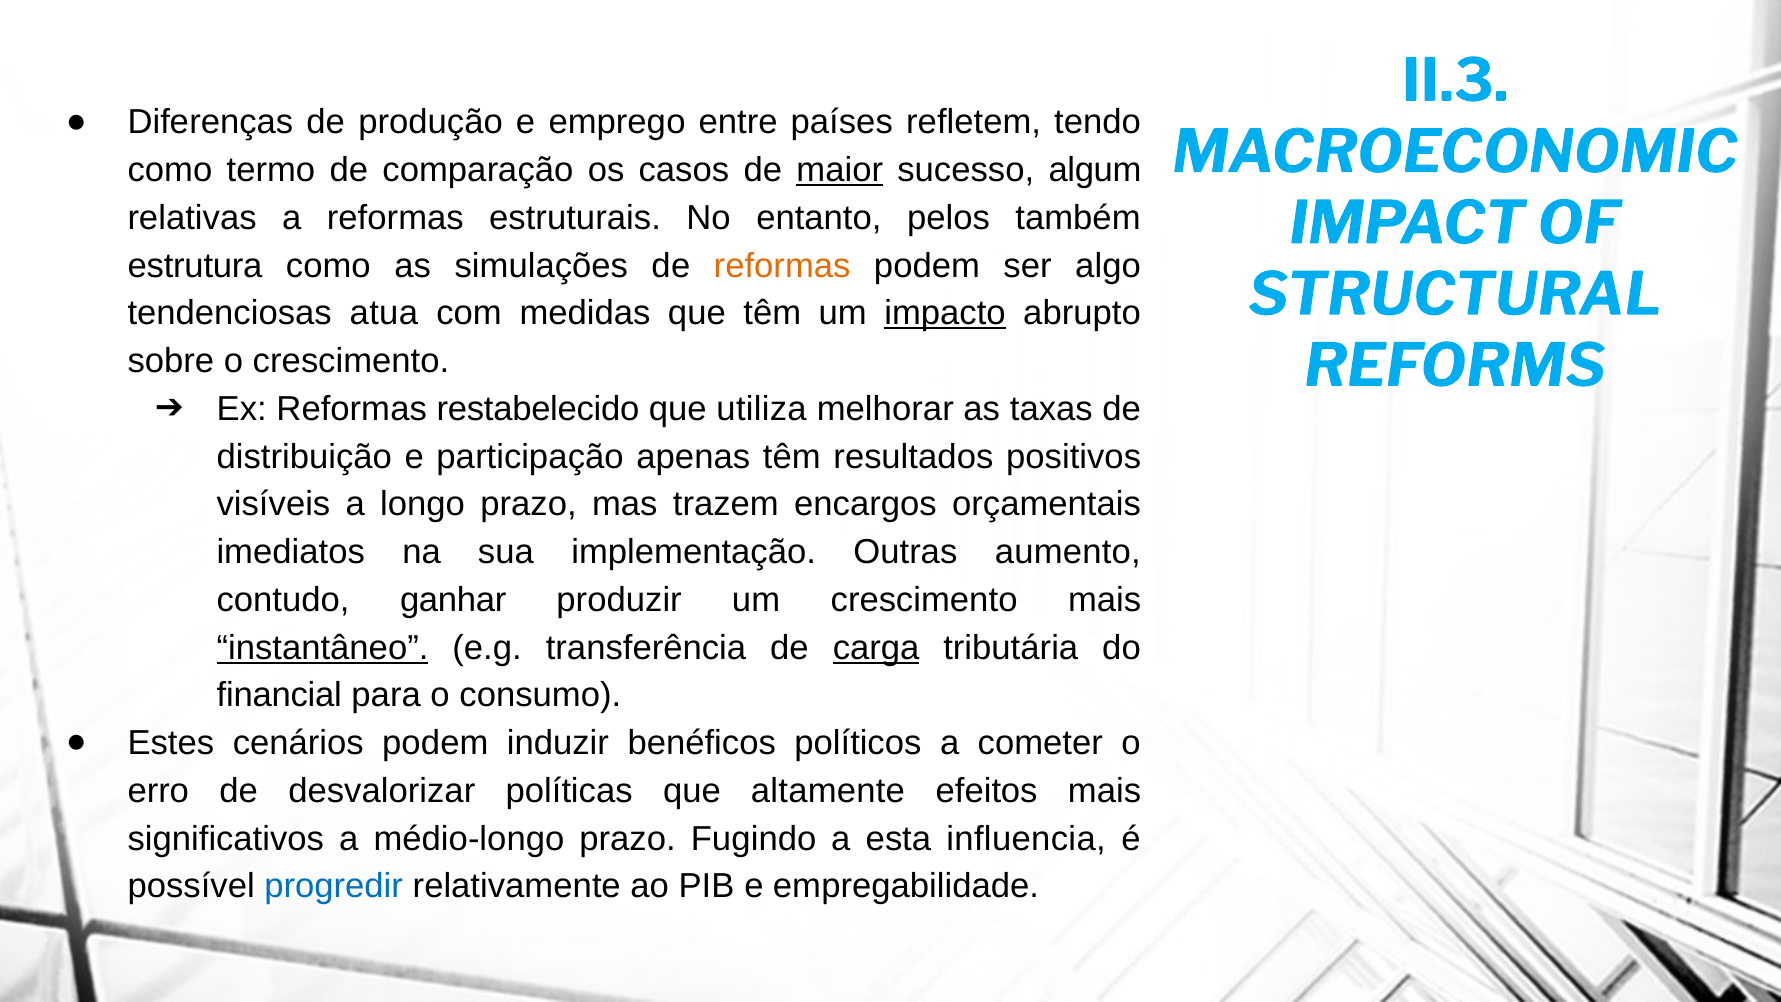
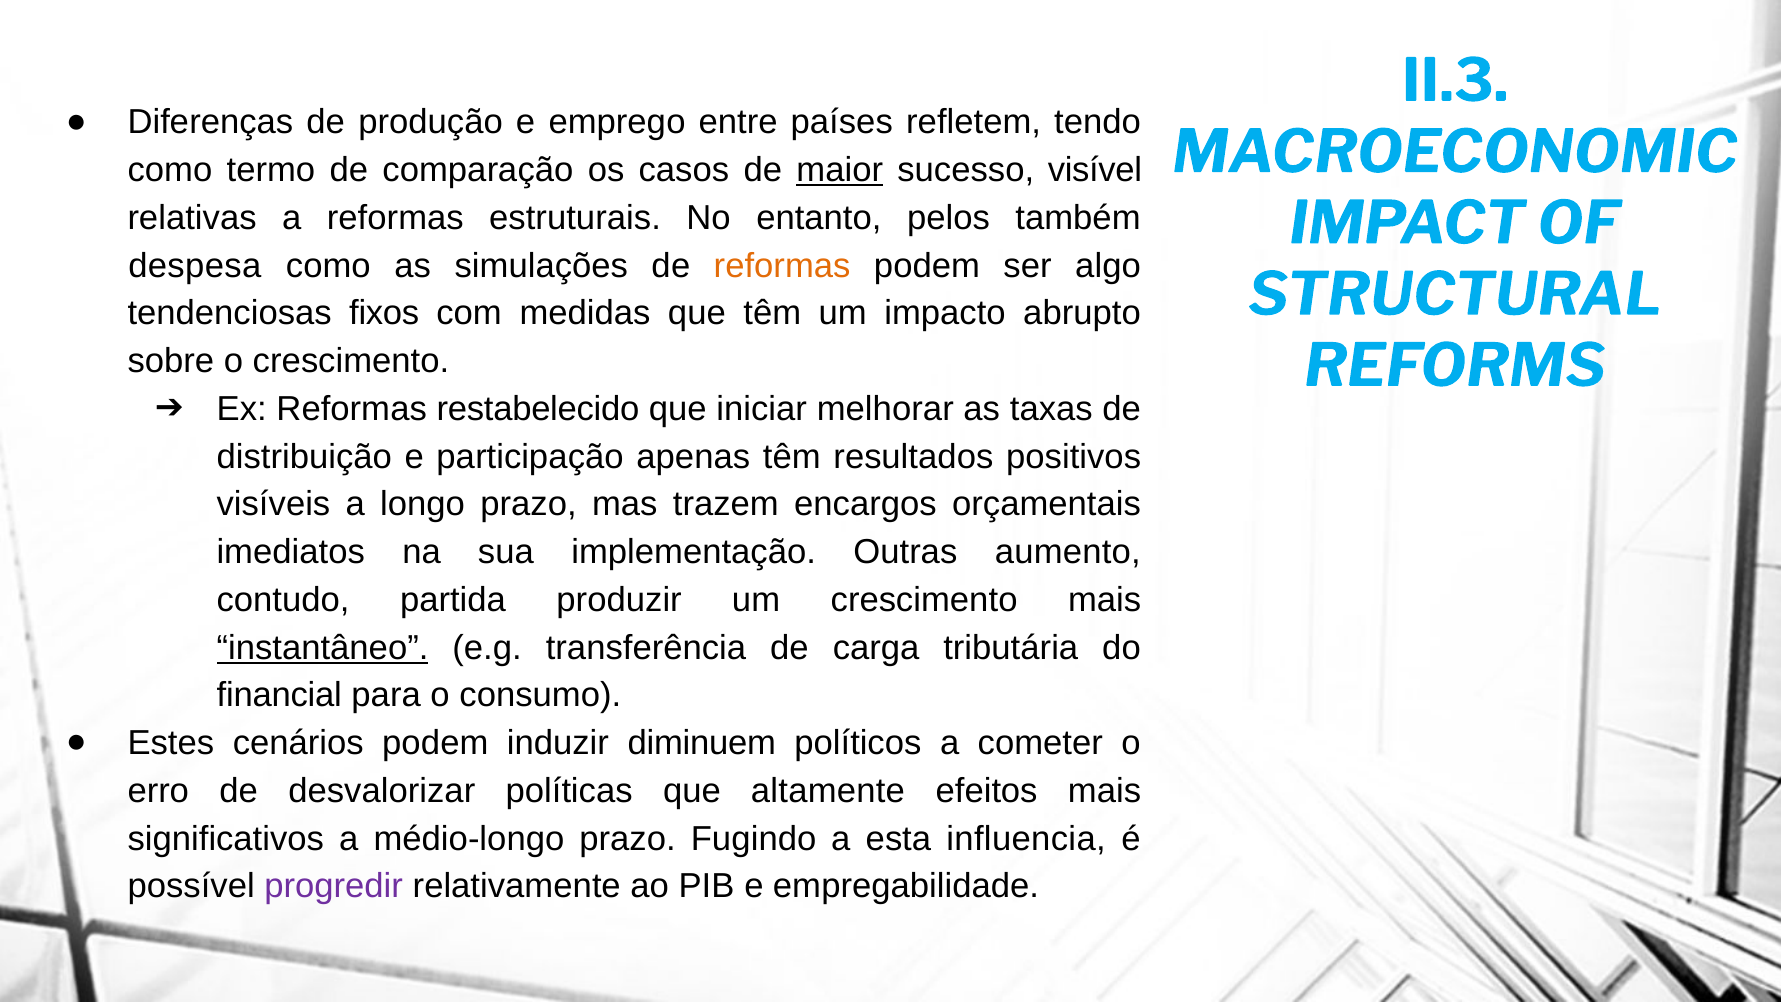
algum: algum -> visível (1095, 170)
estrutura: estrutura -> despesa (195, 266)
atua: atua -> fixos (384, 313)
impacto underline: present -> none (945, 313)
utiliza: utiliza -> iniciar (762, 409)
ganhar: ganhar -> partida (453, 600)
carga underline: present -> none (876, 648)
benéficos: benéficos -> diminuem (702, 743)
progredir colour: blue -> purple (334, 886)
